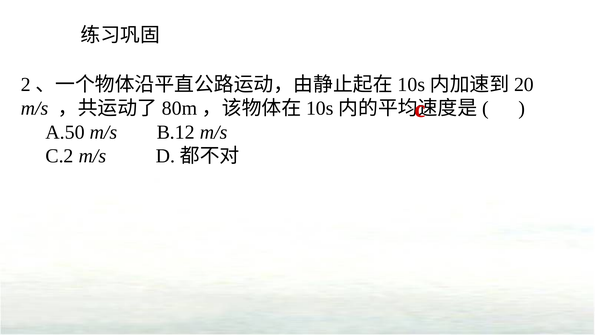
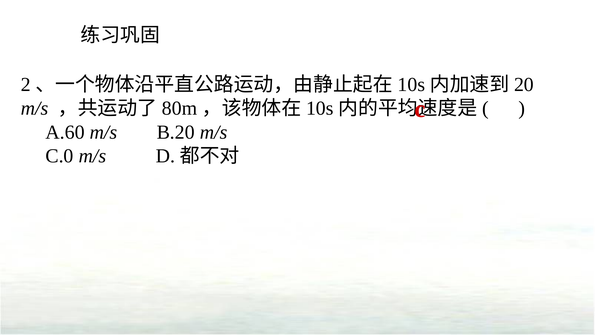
A.50: A.50 -> A.60 (65, 132)
B.12: B.12 -> B.20 (176, 132)
C.2: C.2 -> C.0 (60, 156)
